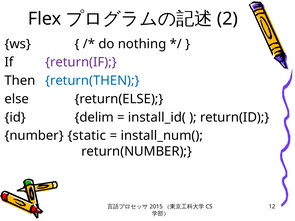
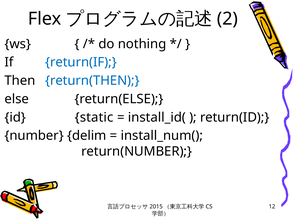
return(IF colour: purple -> blue (81, 62)
delim: delim -> static (94, 117)
static: static -> delim (87, 136)
